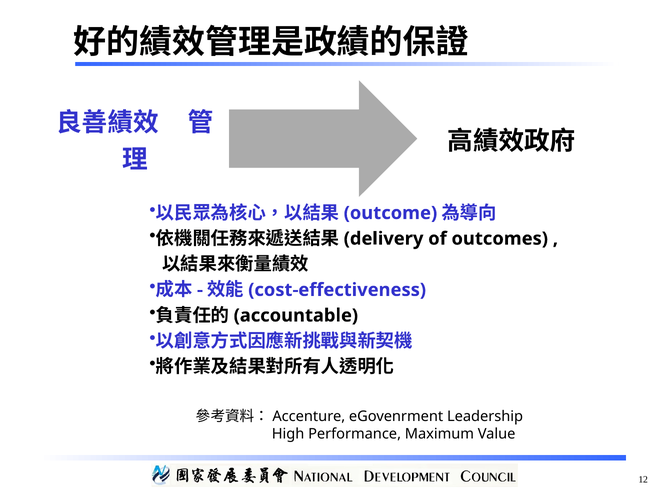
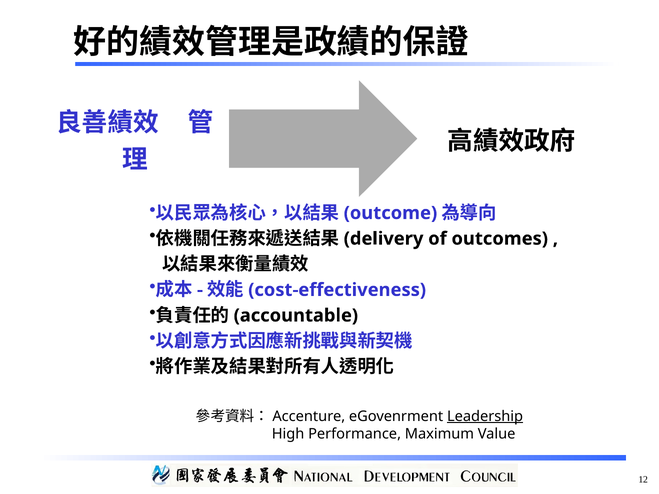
Leadership underline: none -> present (485, 416)
